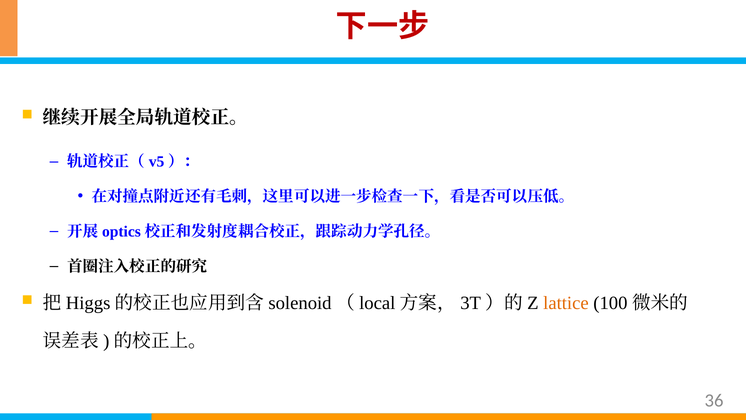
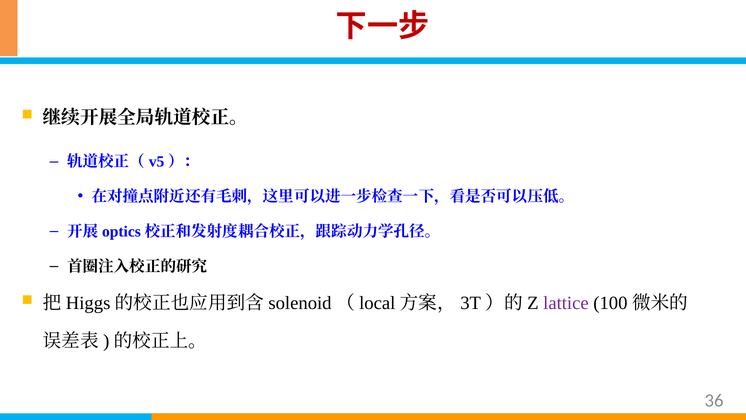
lattice colour: orange -> purple (566, 303)
